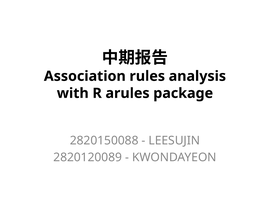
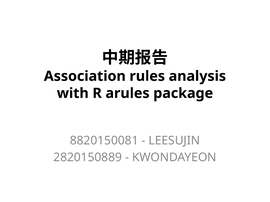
2820150088: 2820150088 -> 8820150081 (104, 141)
2820120089: 2820120089 -> 2820150889 (88, 158)
